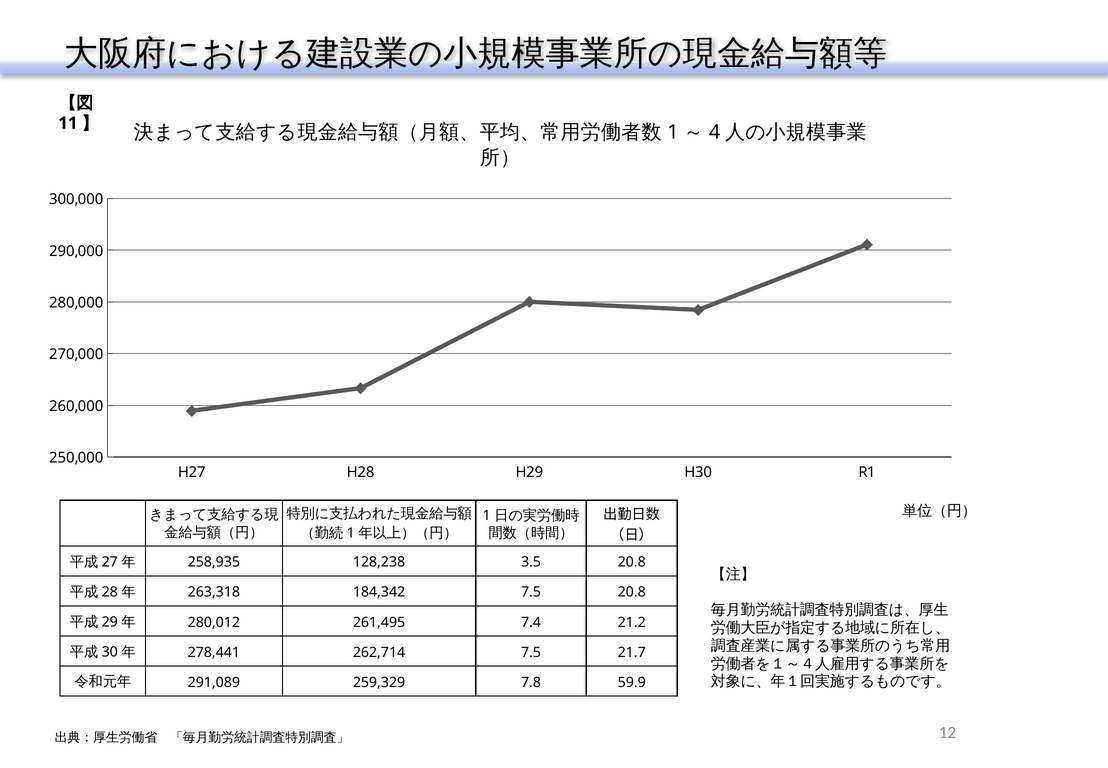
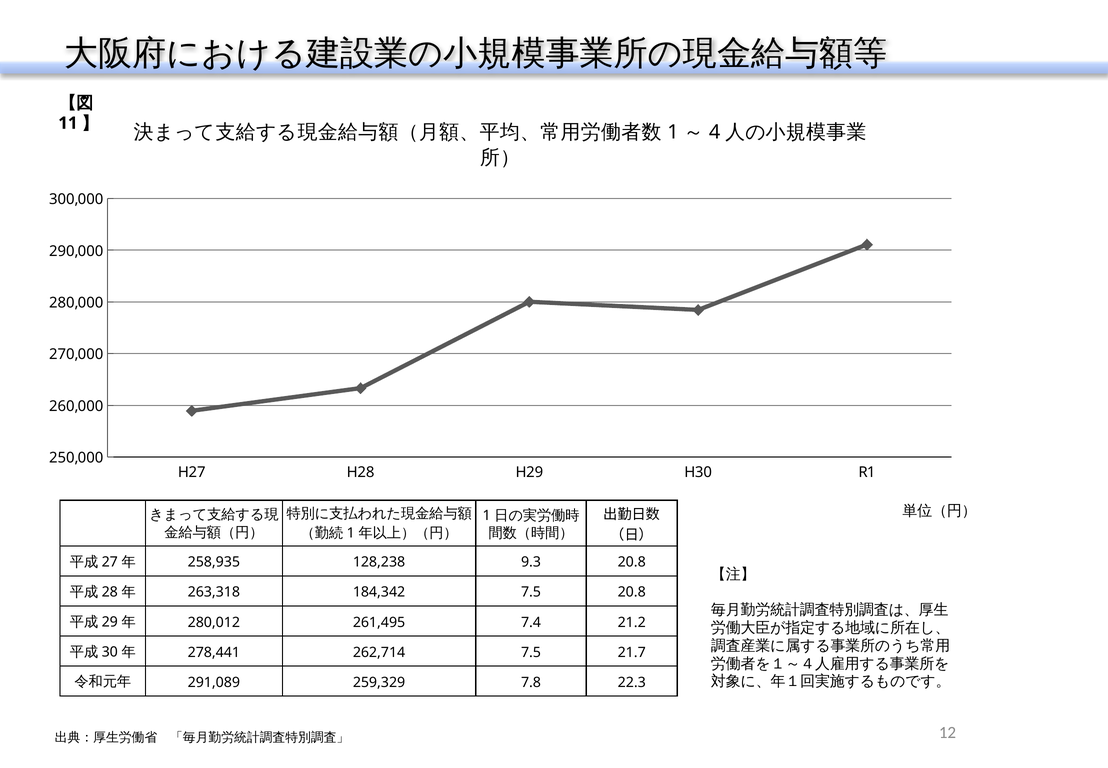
3.5: 3.5 -> 9.3 (531, 562)
59.9: 59.9 -> 22.3 (632, 682)
